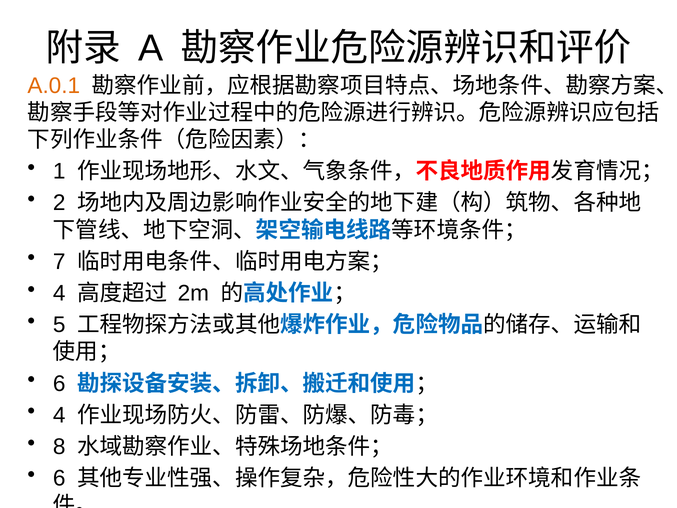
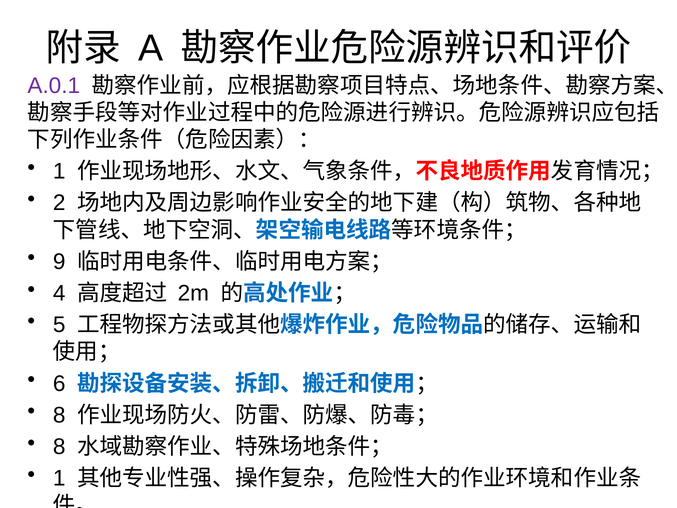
A.0.1 colour: orange -> purple (54, 86)
7: 7 -> 9 (59, 262)
4: 4 -> 8 (59, 415)
6: 6 -> 1 (59, 478)
